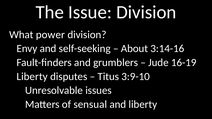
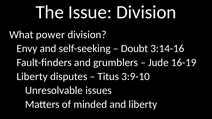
About: About -> Doubt (135, 49)
sensual: sensual -> minded (90, 105)
